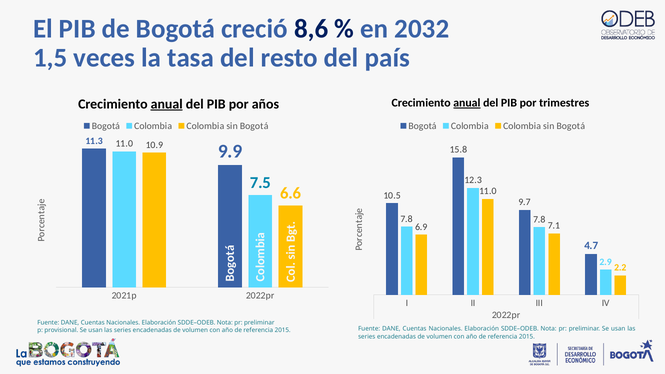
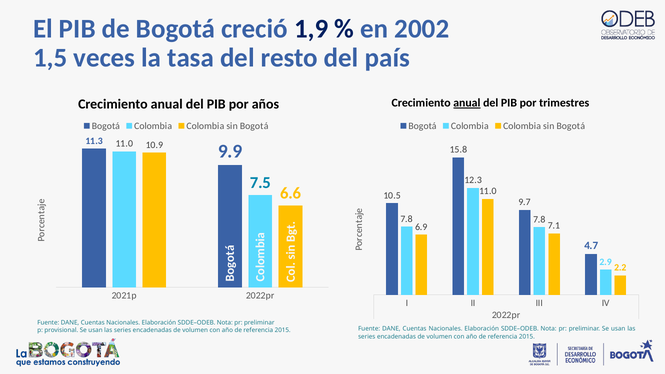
8,6: 8,6 -> 1,9 (311, 29)
2032: 2032 -> 2002 (422, 29)
anual underline: present -> none (167, 104)
